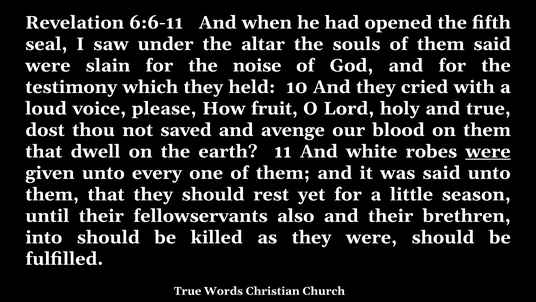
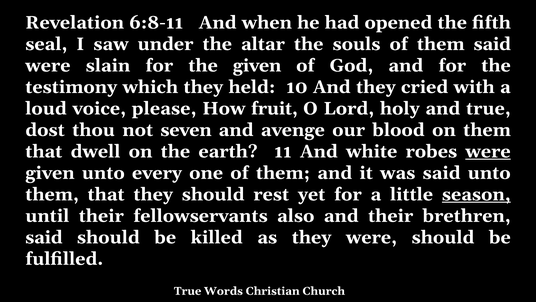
6:6-11: 6:6-11 -> 6:8-11 (156, 23)
the noise: noise -> given (257, 65)
saved: saved -> seven (186, 130)
season underline: none -> present (476, 194)
into: into -> said (44, 237)
